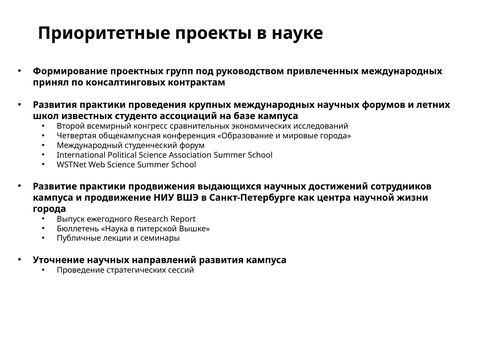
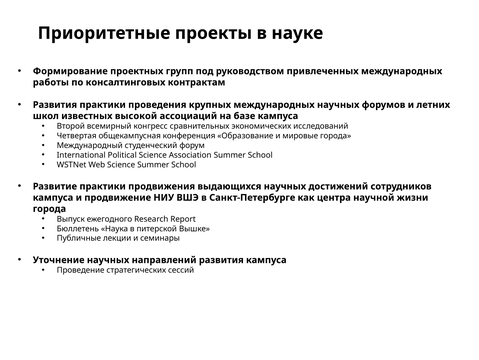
принял: принял -> работы (51, 82)
студенто: студенто -> высокой (136, 116)
